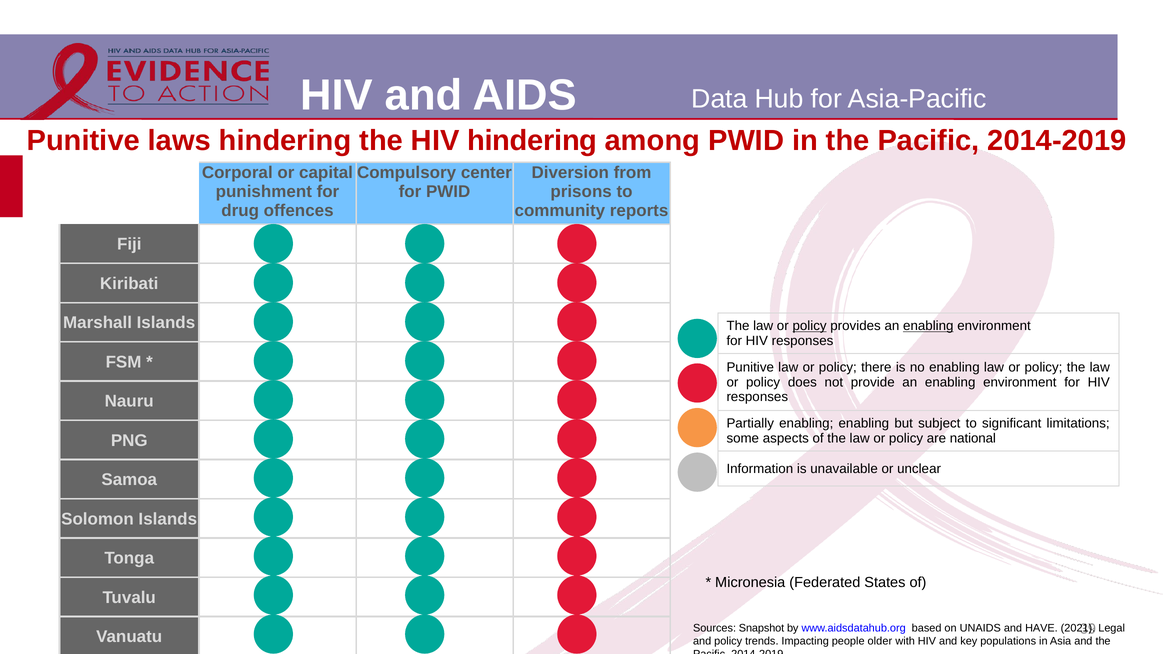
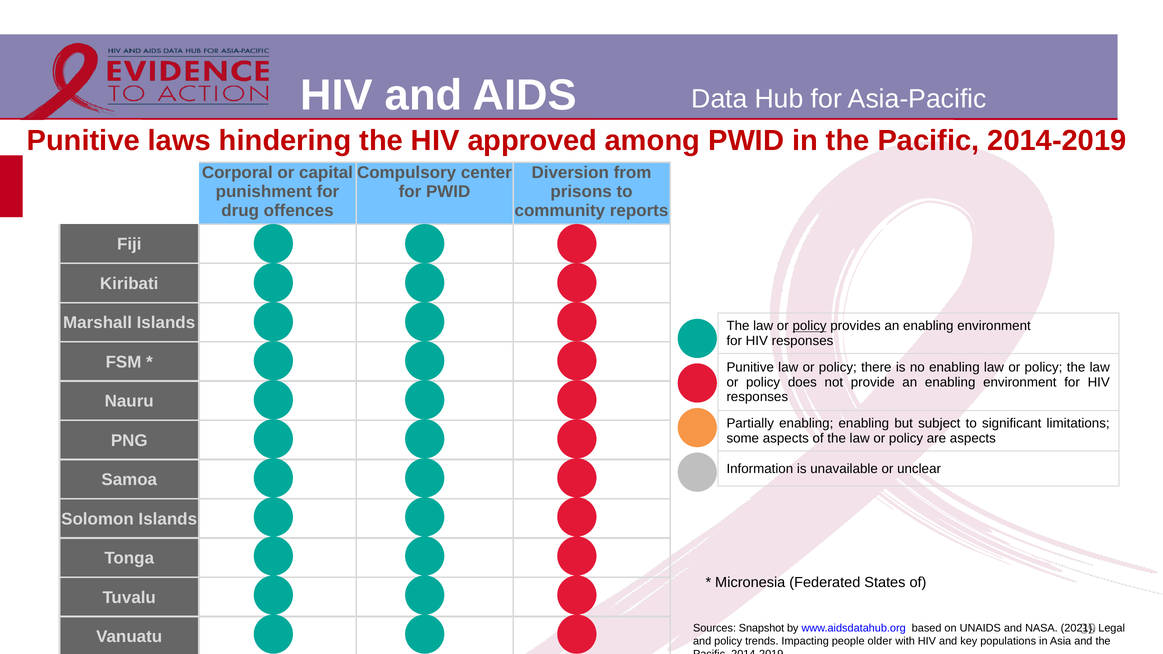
HIV hindering: hindering -> approved (532, 141)
enabling underline: present -> none (928, 326)
are national: national -> aspects (973, 438)
HAVE: HAVE -> NASA (1041, 628)
